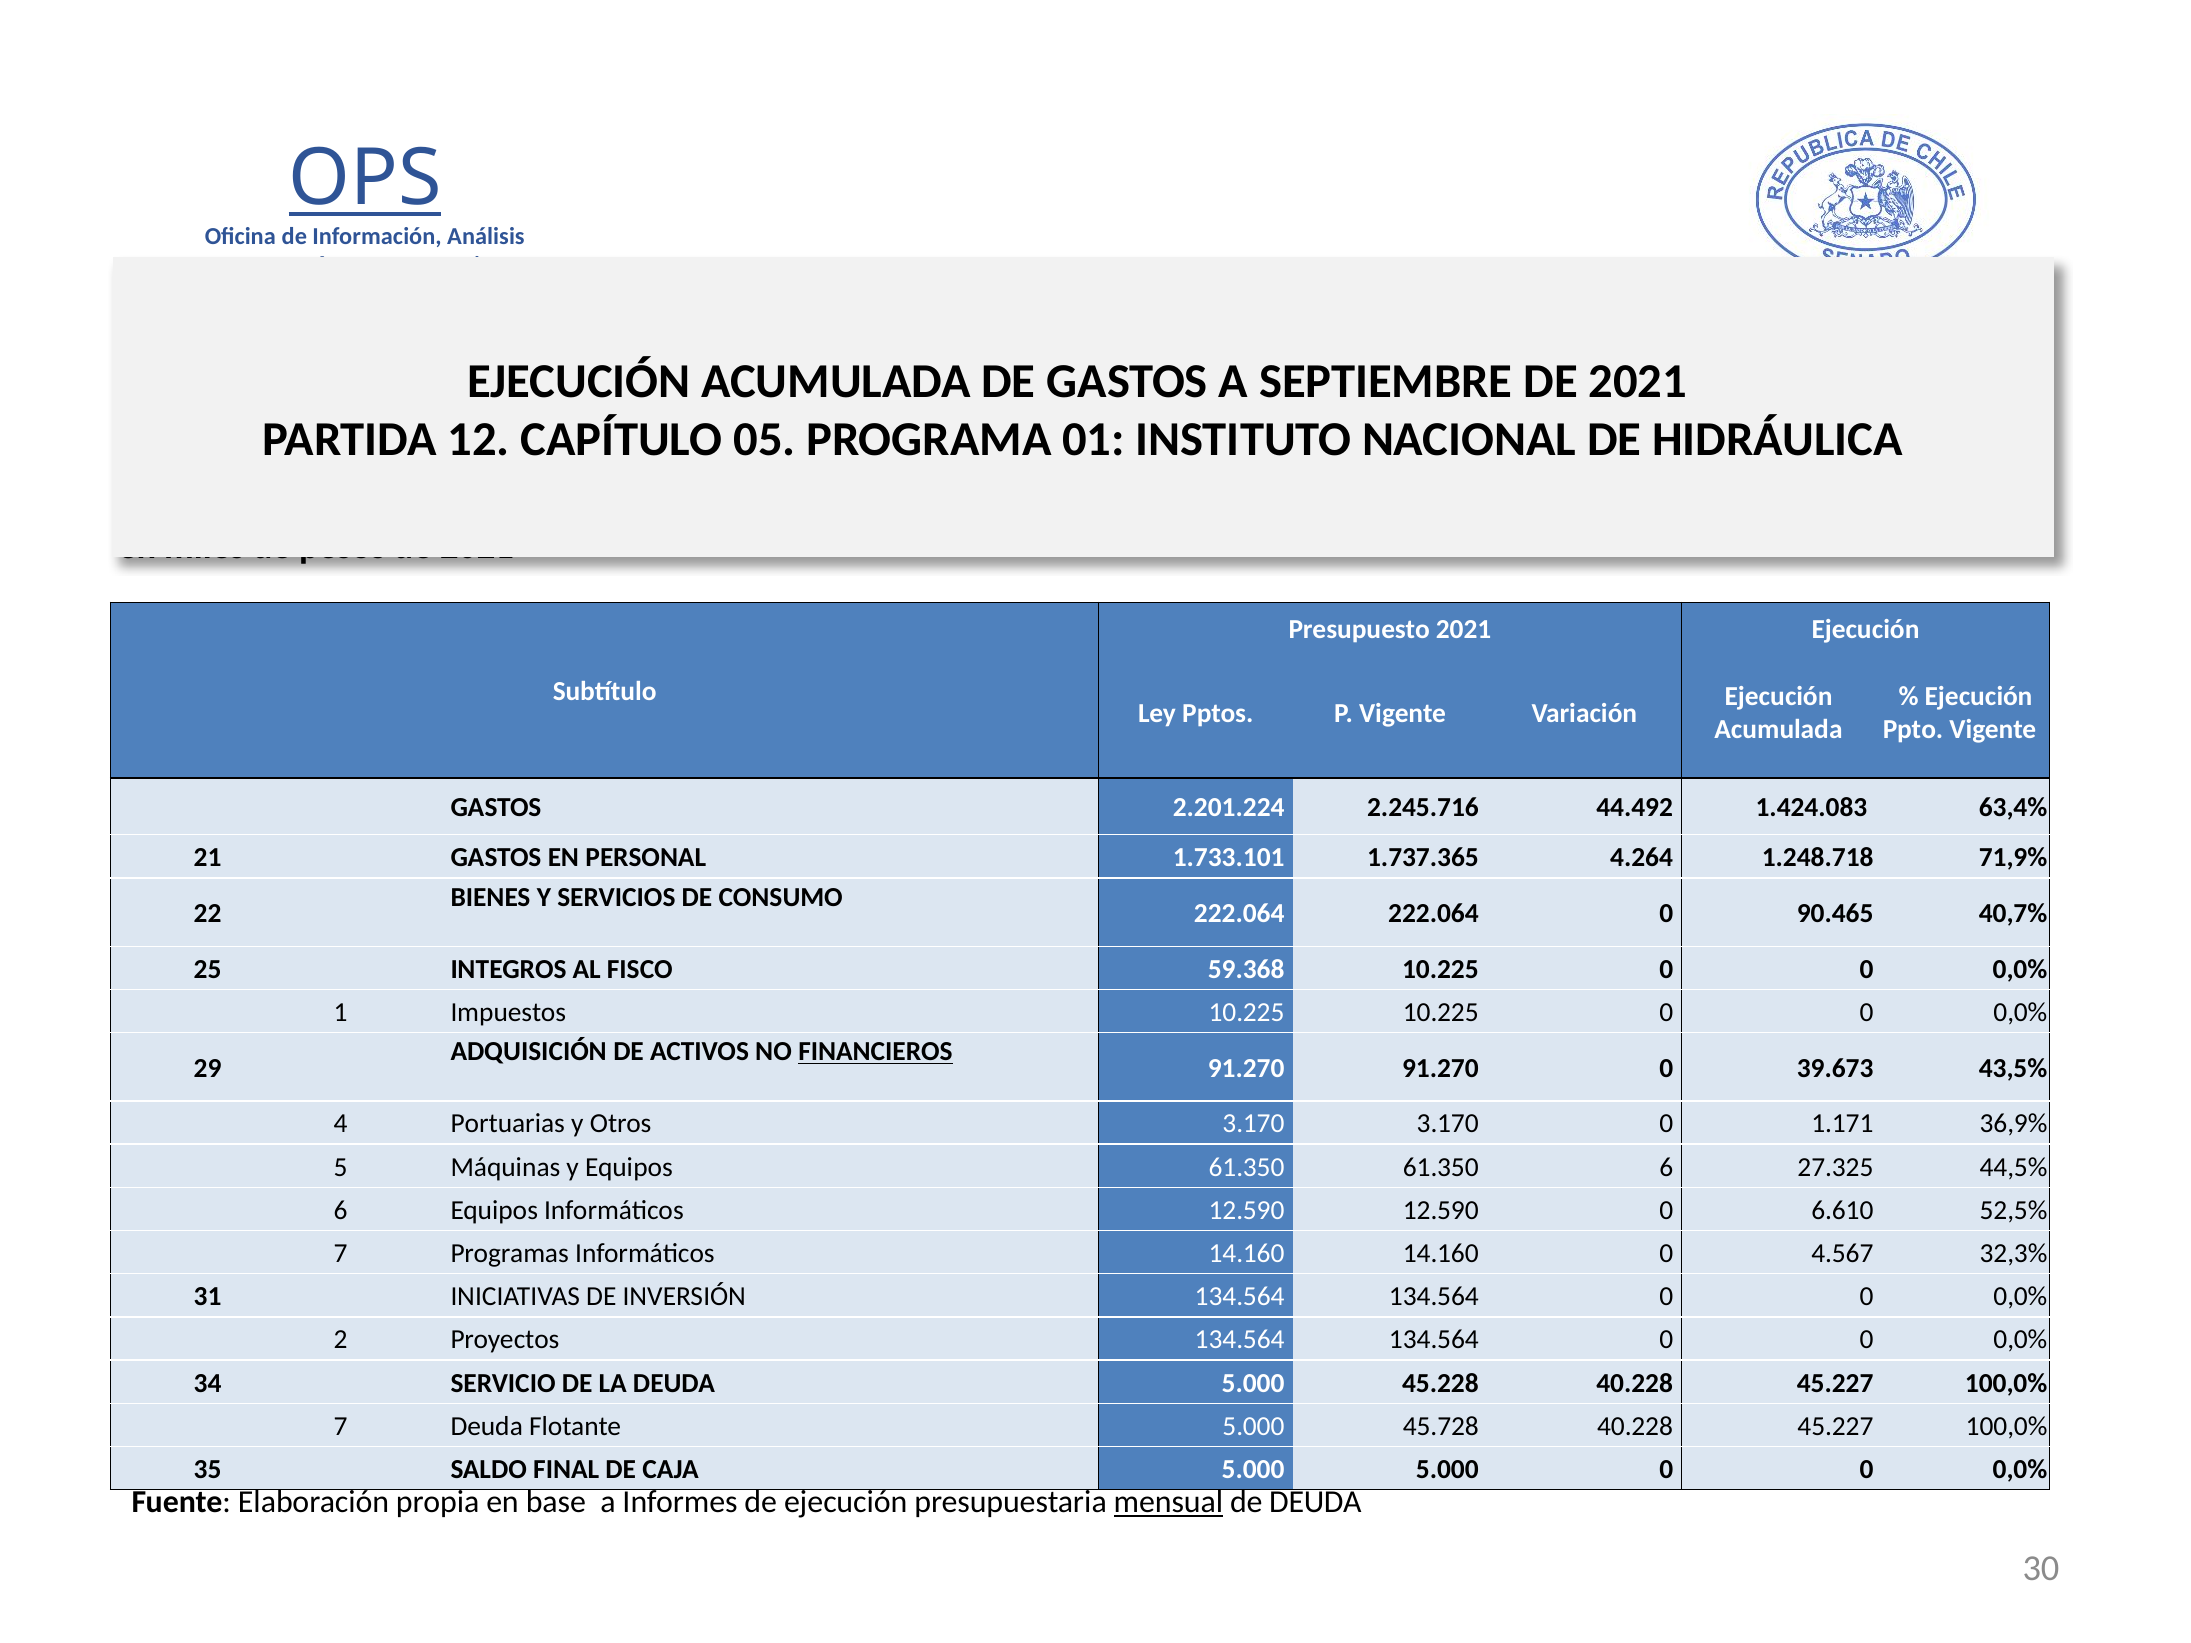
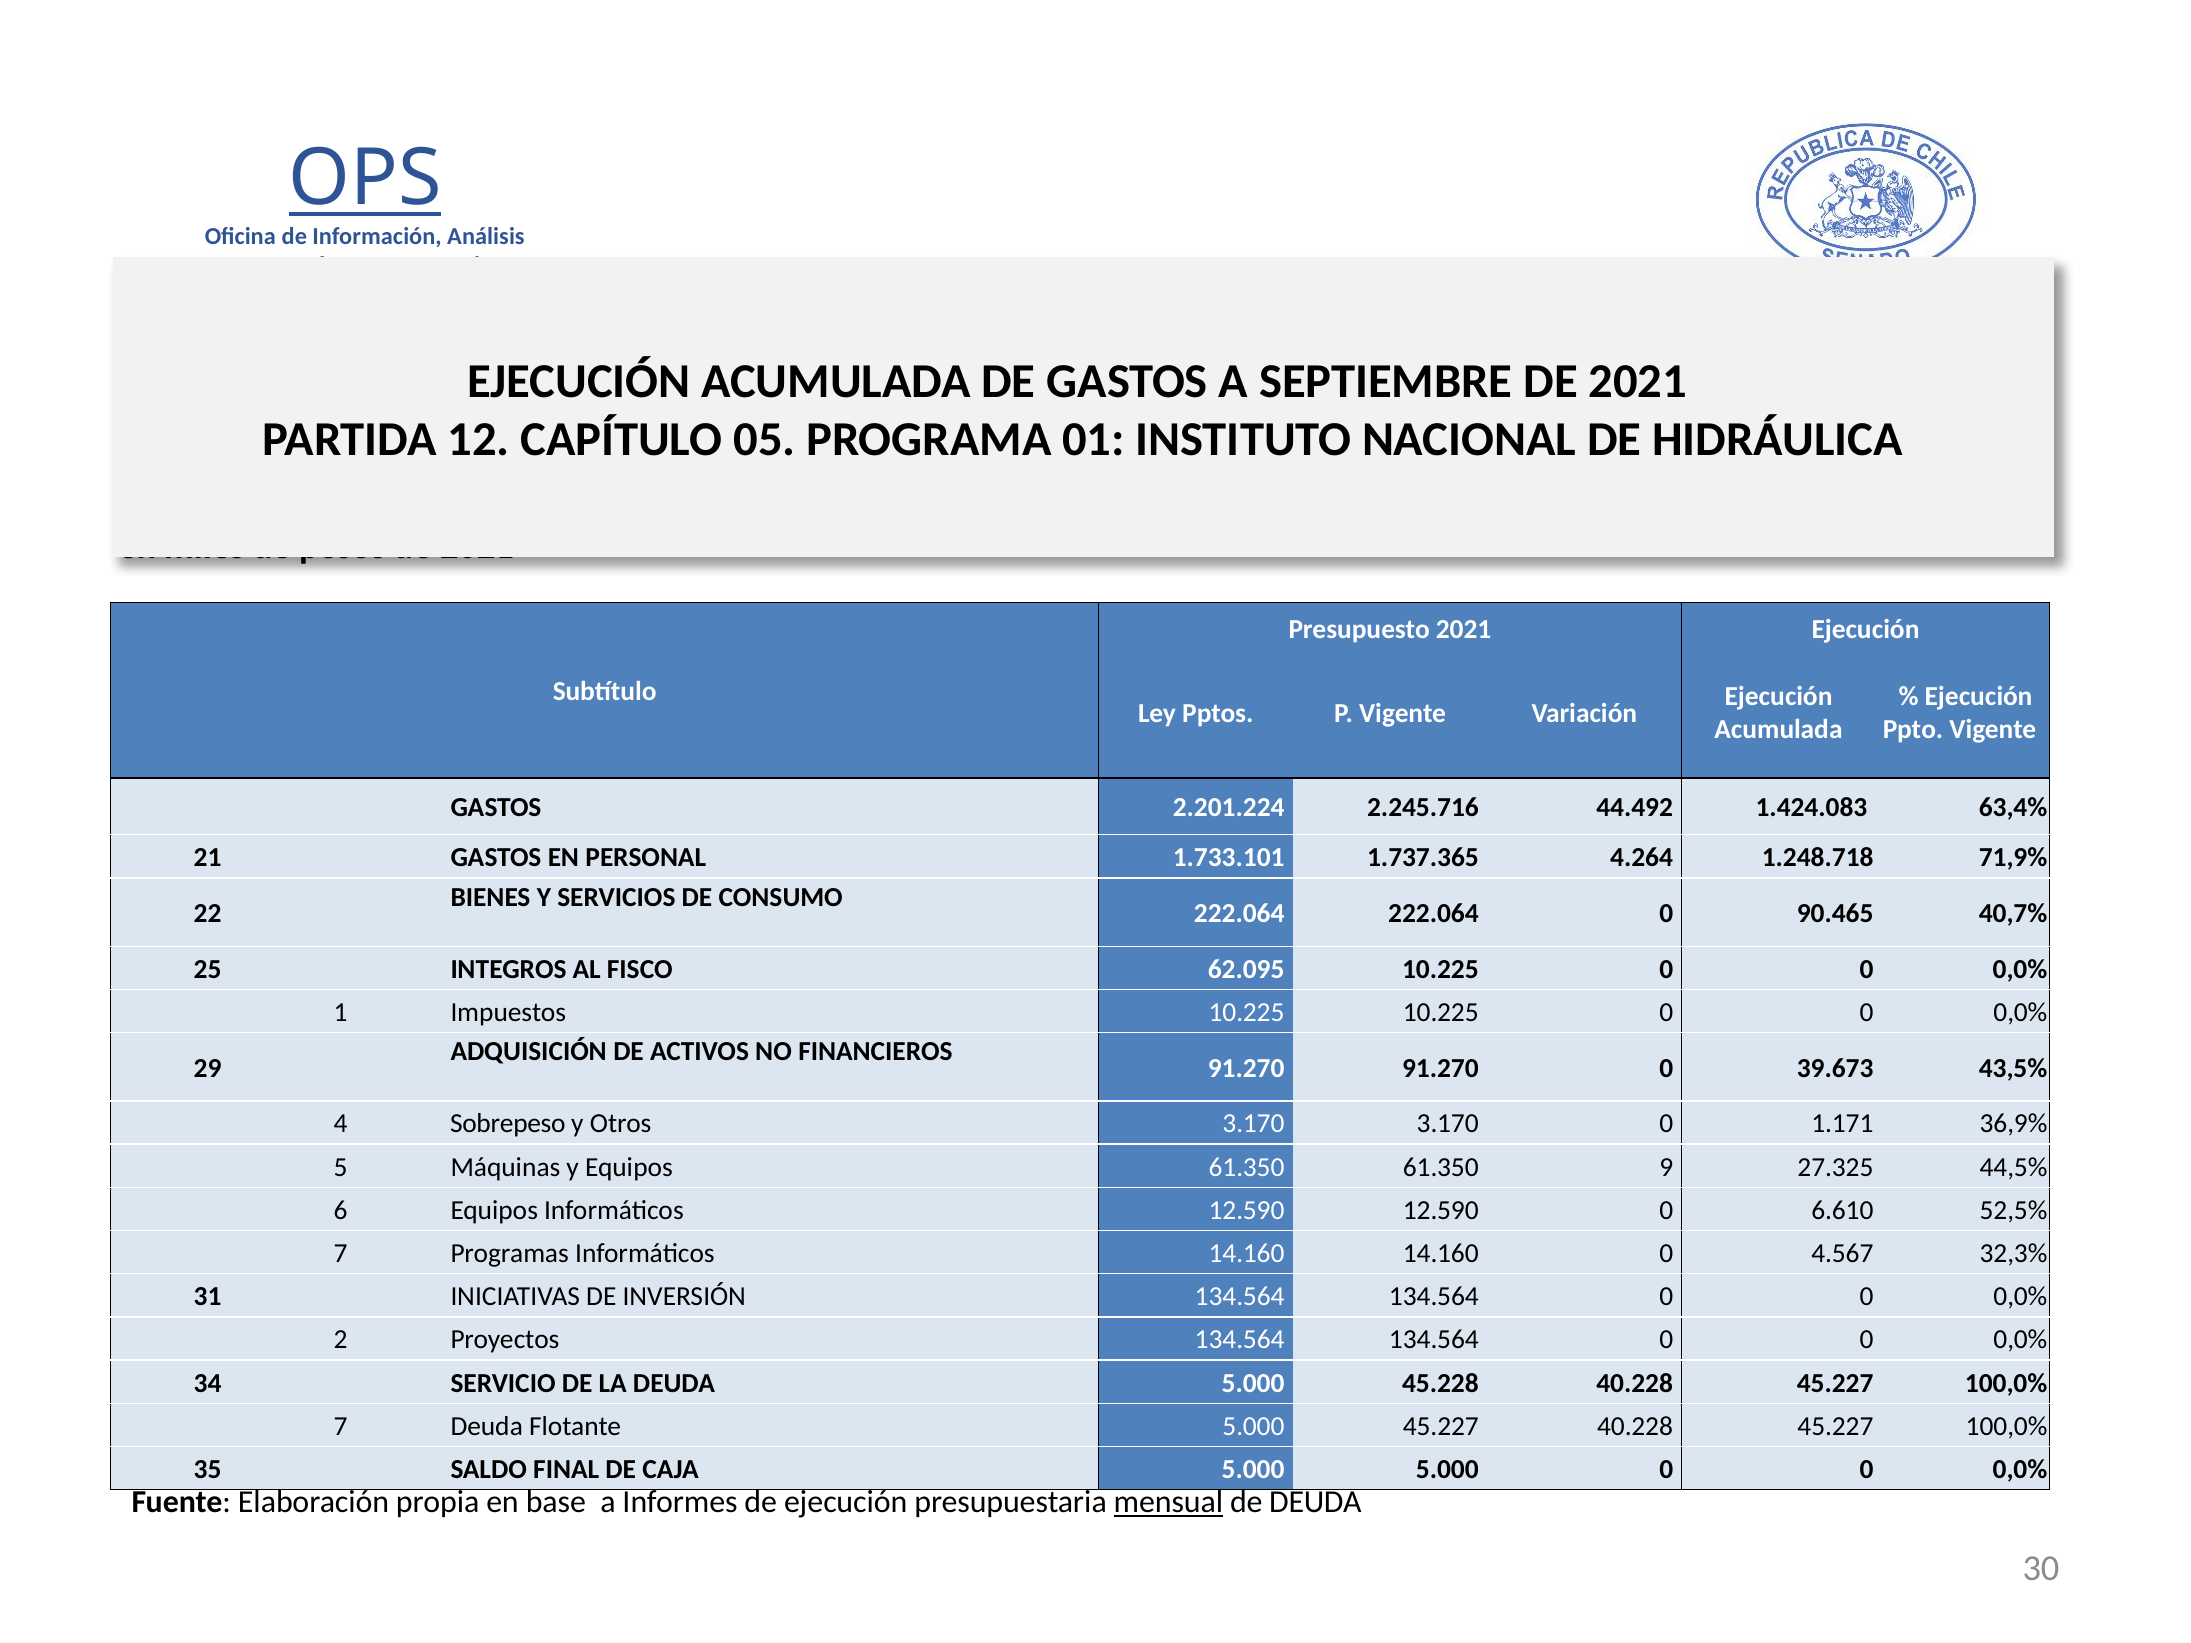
59.368: 59.368 -> 62.095 (1246, 969)
FINANCIEROS underline: present -> none (875, 1052)
Portuarias: Portuarias -> Sobrepeso (508, 1124)
61.350 6: 6 -> 9 (1666, 1167)
5.000 45.728: 45.728 -> 45.227 (1441, 1426)
